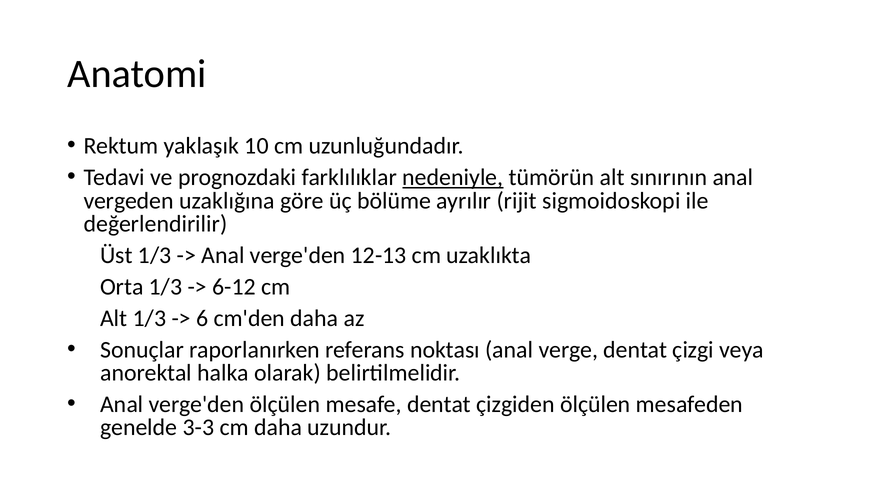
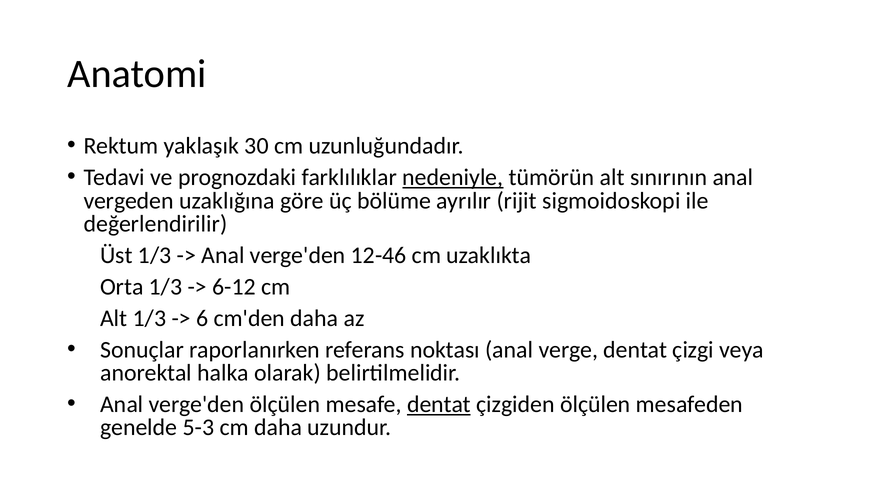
10: 10 -> 30 (257, 146)
12-13: 12-13 -> 12-46 (379, 255)
dentat underline: none -> present (439, 404)
3-3: 3-3 -> 5-3 (198, 427)
